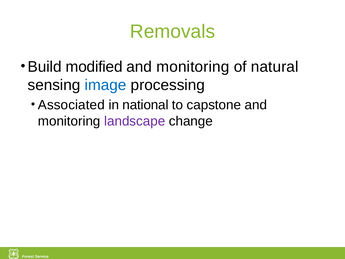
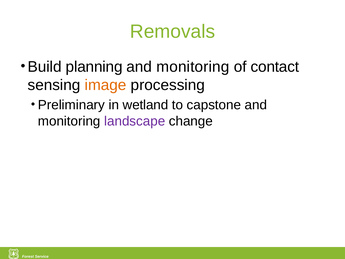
modified: modified -> planning (94, 67)
natural: natural -> contact (275, 67)
image colour: blue -> orange (106, 85)
Associated: Associated -> Preliminary (71, 105)
national: national -> wetland (145, 105)
